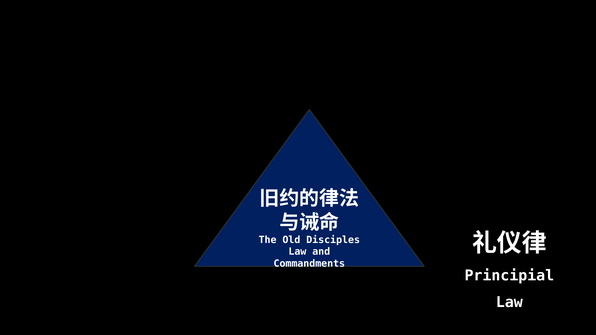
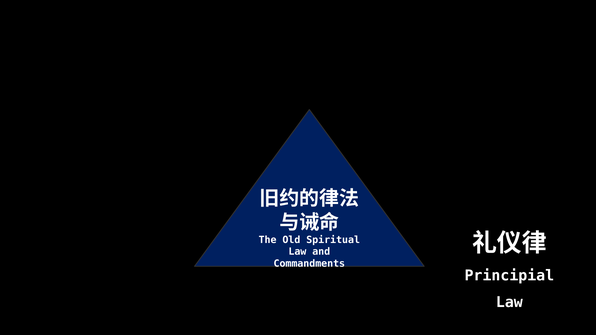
Disciples: Disciples -> Spiritual (333, 240)
